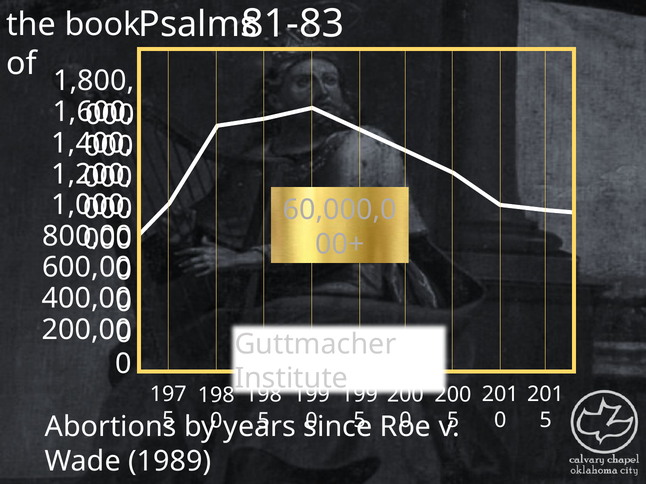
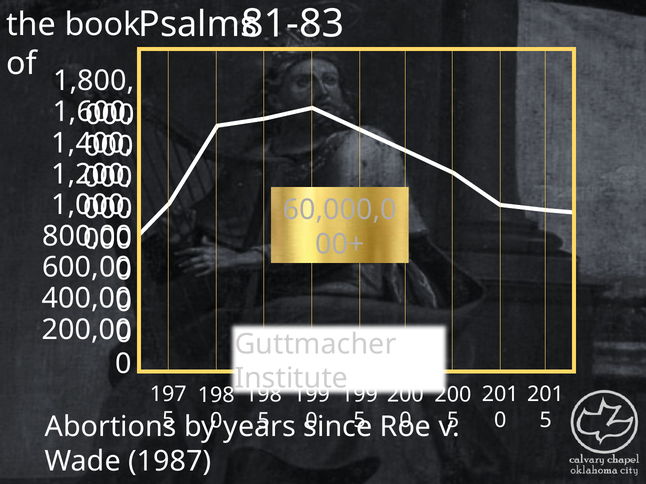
1989: 1989 -> 1987 (170, 462)
